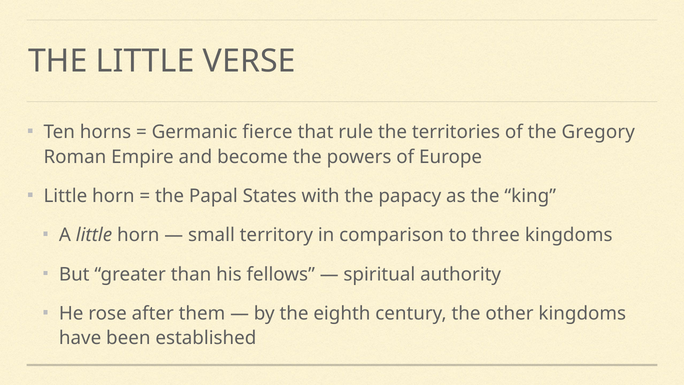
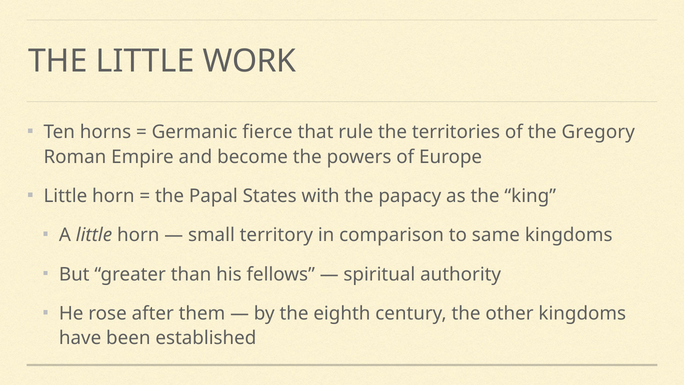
VERSE: VERSE -> WORK (249, 61)
three: three -> same (496, 235)
